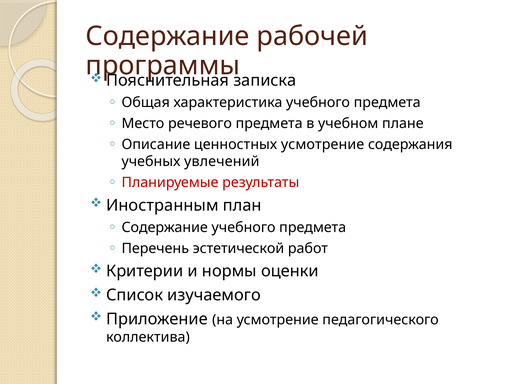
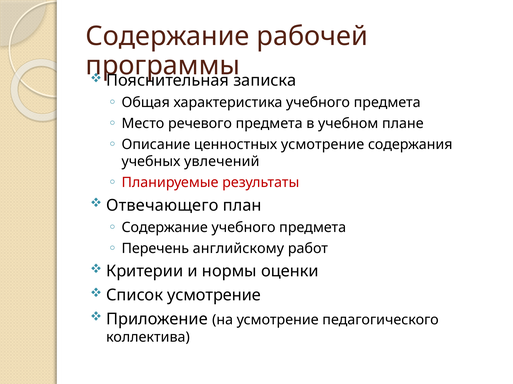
Иностранным: Иностранным -> Отвечающего (162, 206)
эстетической: эстетической -> английскому (238, 249)
Список изучаемого: изучаемого -> усмотрение (214, 296)
